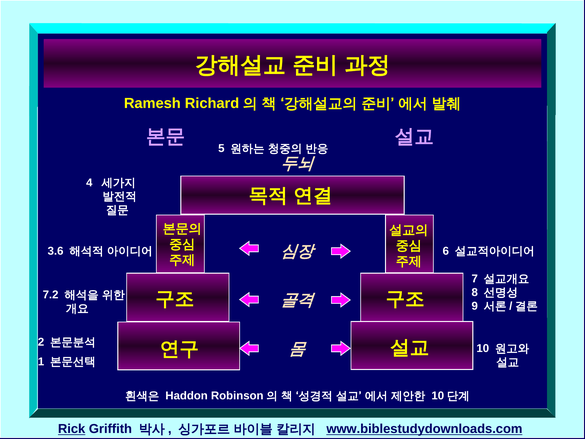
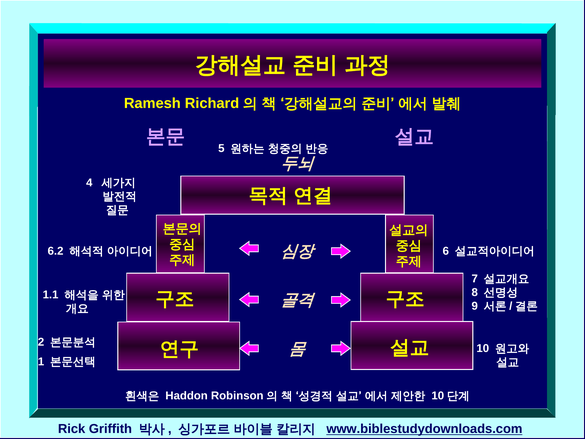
3.6: 3.6 -> 6.2 (56, 251)
7.2: 7.2 -> 1.1 (51, 295)
Rick underline: present -> none (72, 429)
